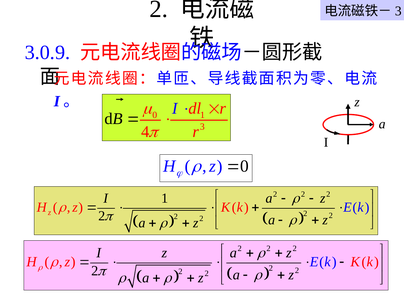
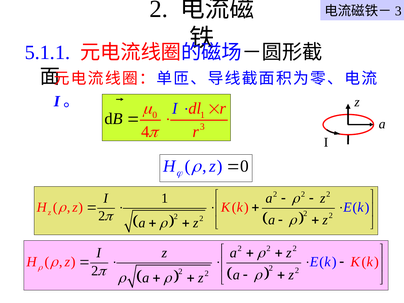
3.0.9: 3.0.9 -> 5.1.1 (47, 53)
